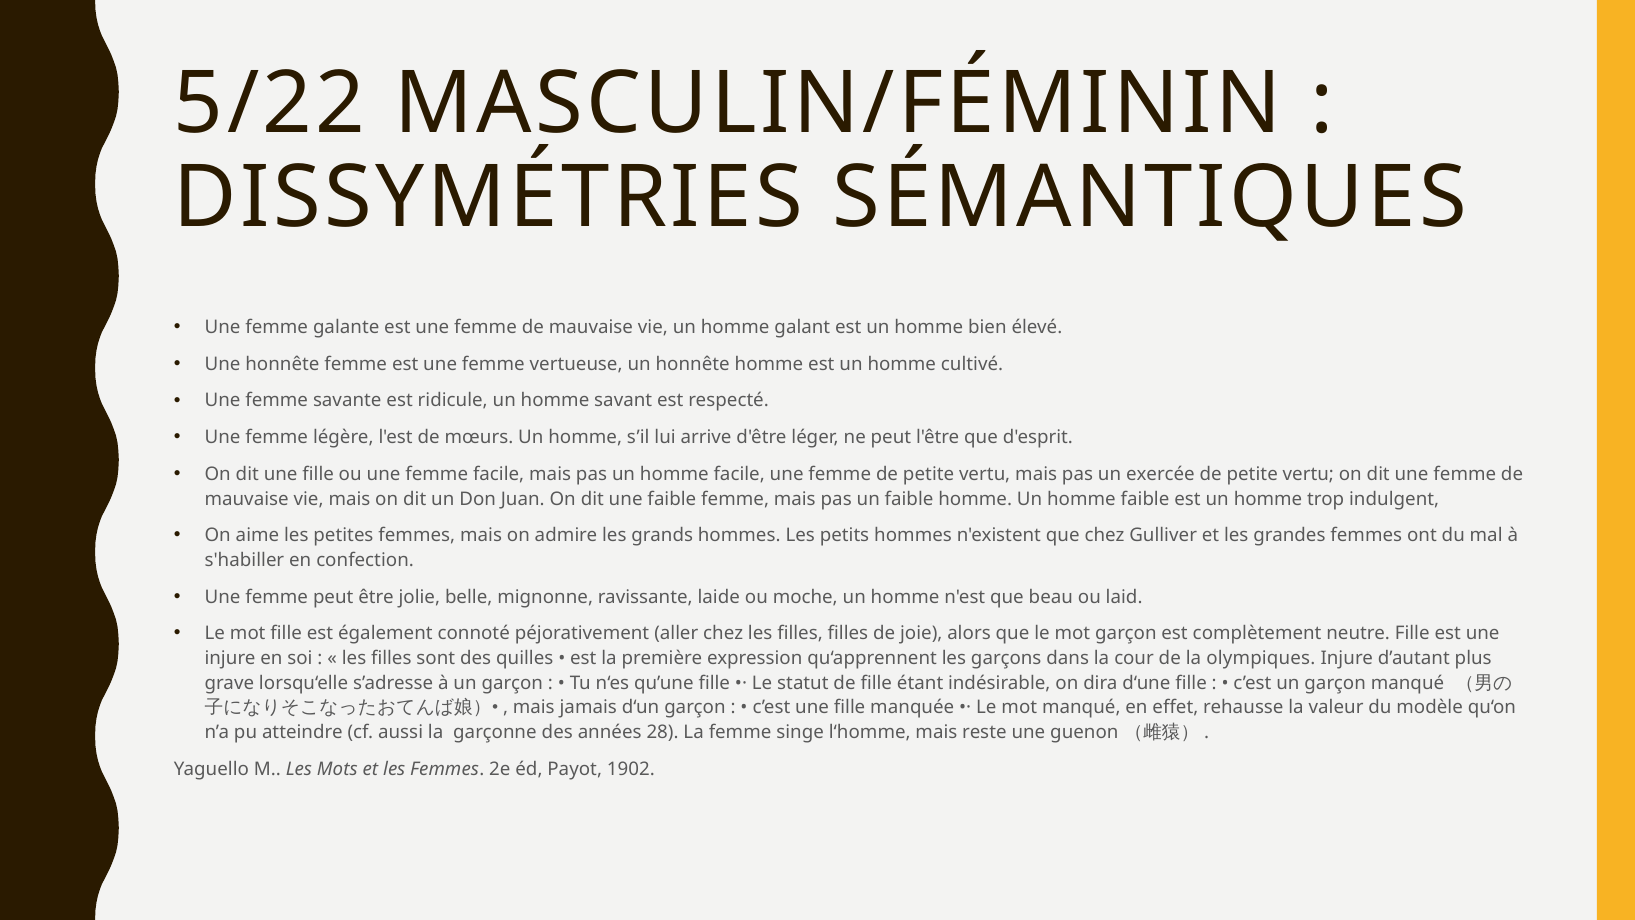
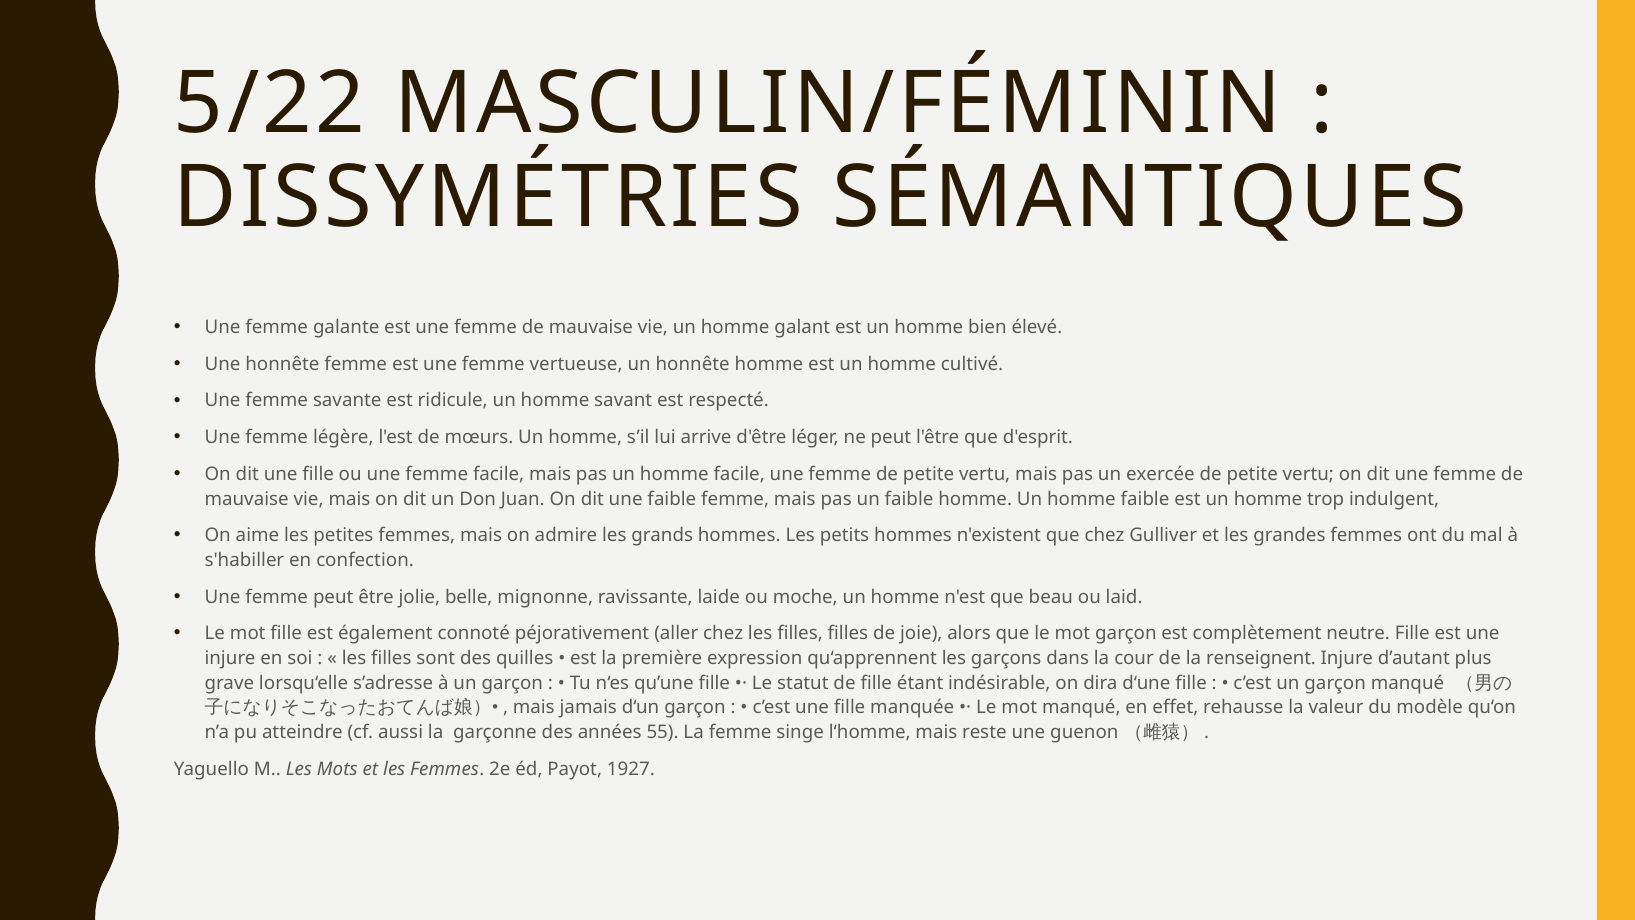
olympiques: olympiques -> renseignent (1261, 658)
28: 28 -> 55 (663, 732)
1902: 1902 -> 1927 (631, 769)
